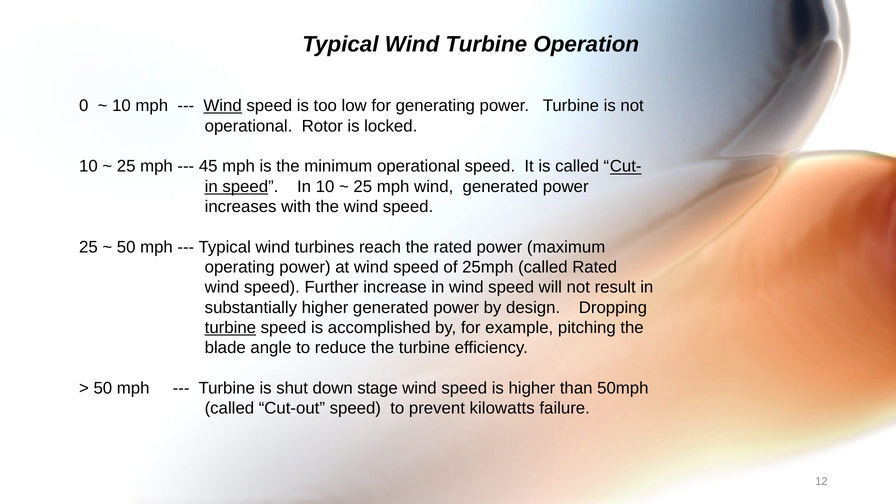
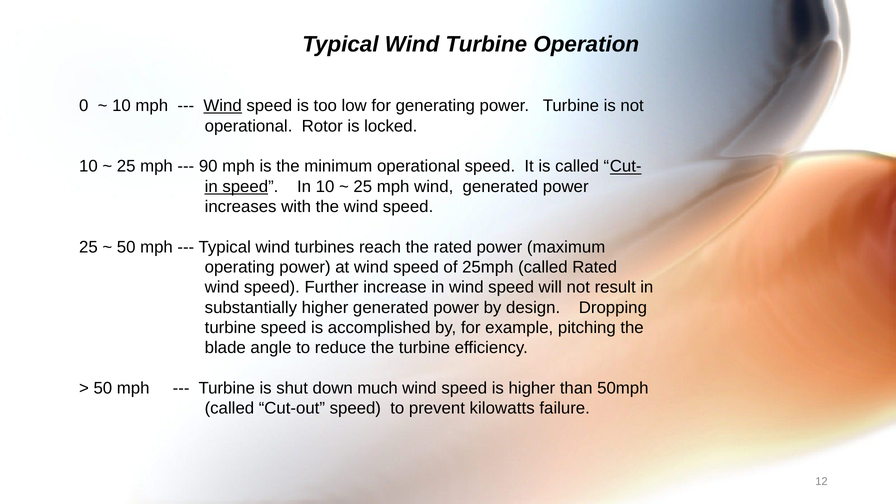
45: 45 -> 90 (208, 166)
turbine underline: present -> none (230, 328)
stage: stage -> much (378, 388)
